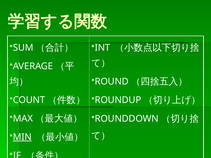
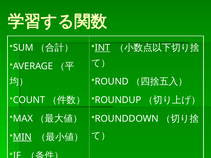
INT underline: none -> present (102, 48)
